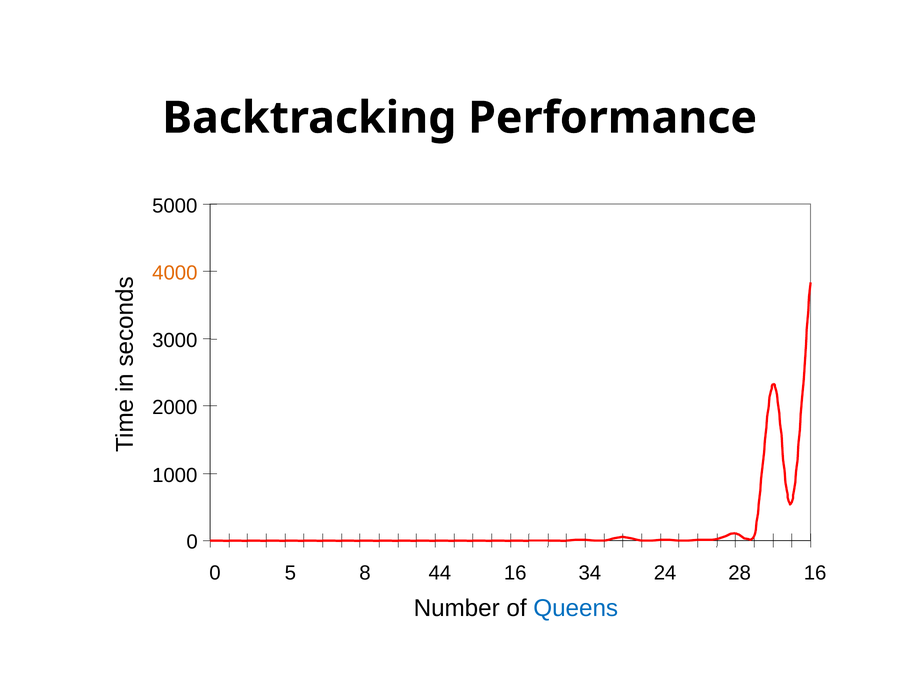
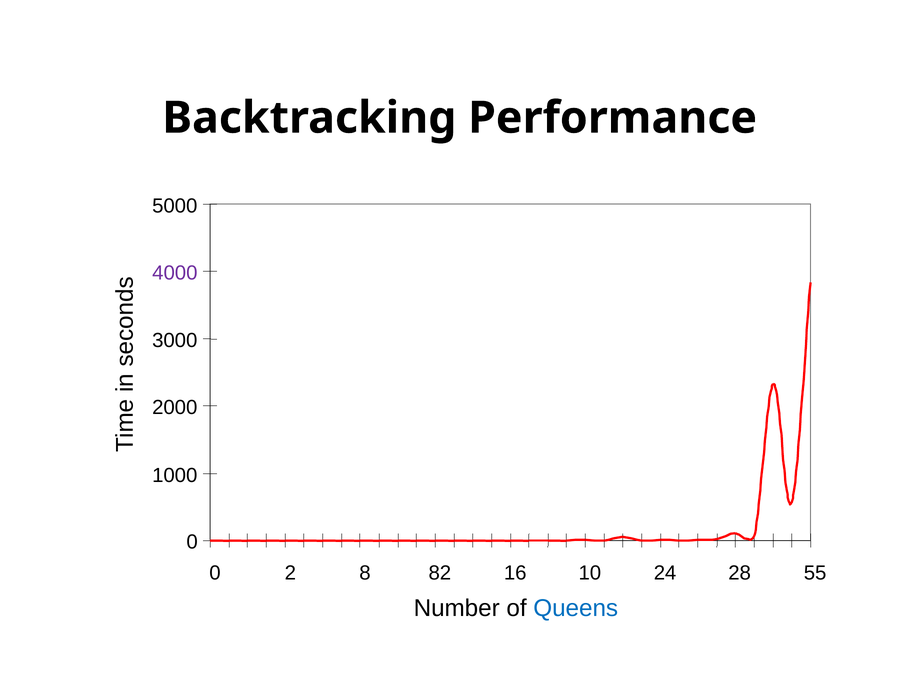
4000 colour: orange -> purple (175, 273)
5: 5 -> 2 (290, 573)
44: 44 -> 82 (440, 573)
34: 34 -> 10 (590, 573)
28 16: 16 -> 55 (815, 573)
